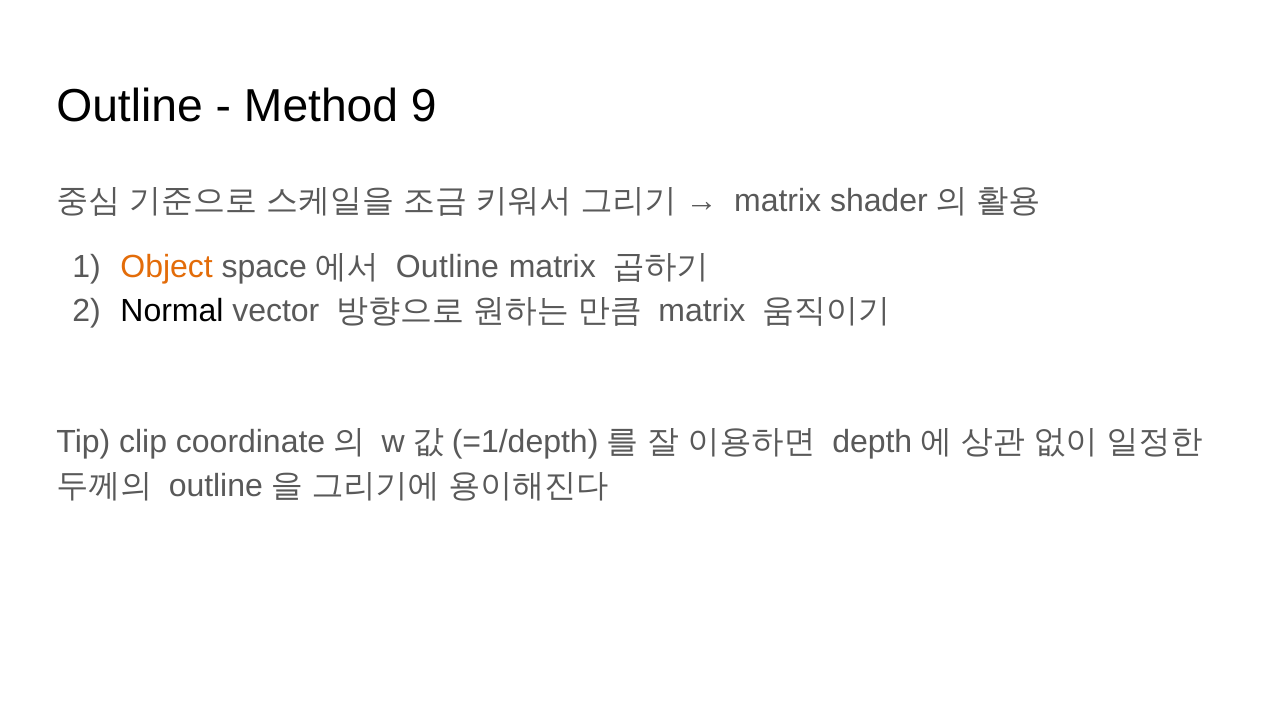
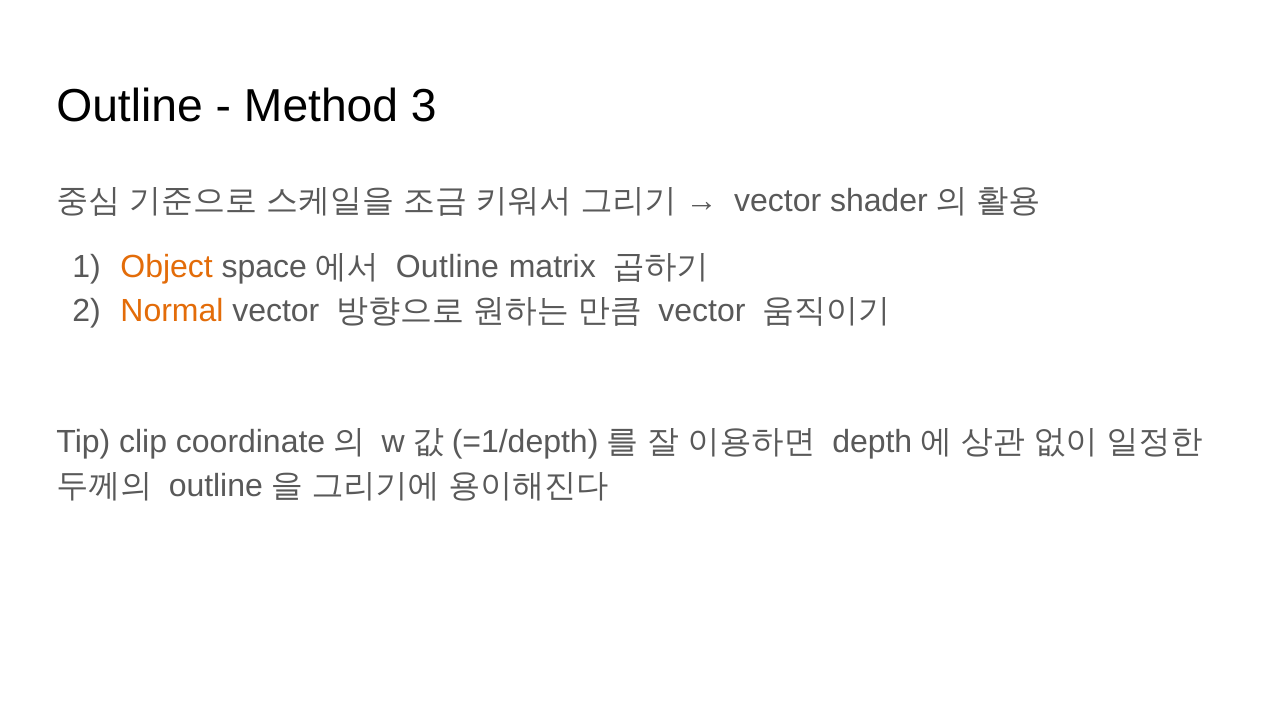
9: 9 -> 3 (424, 106)
matrix: matrix -> vector (778, 201)
Normal colour: black -> orange (172, 311)
matrix: matrix -> vector (702, 311)
